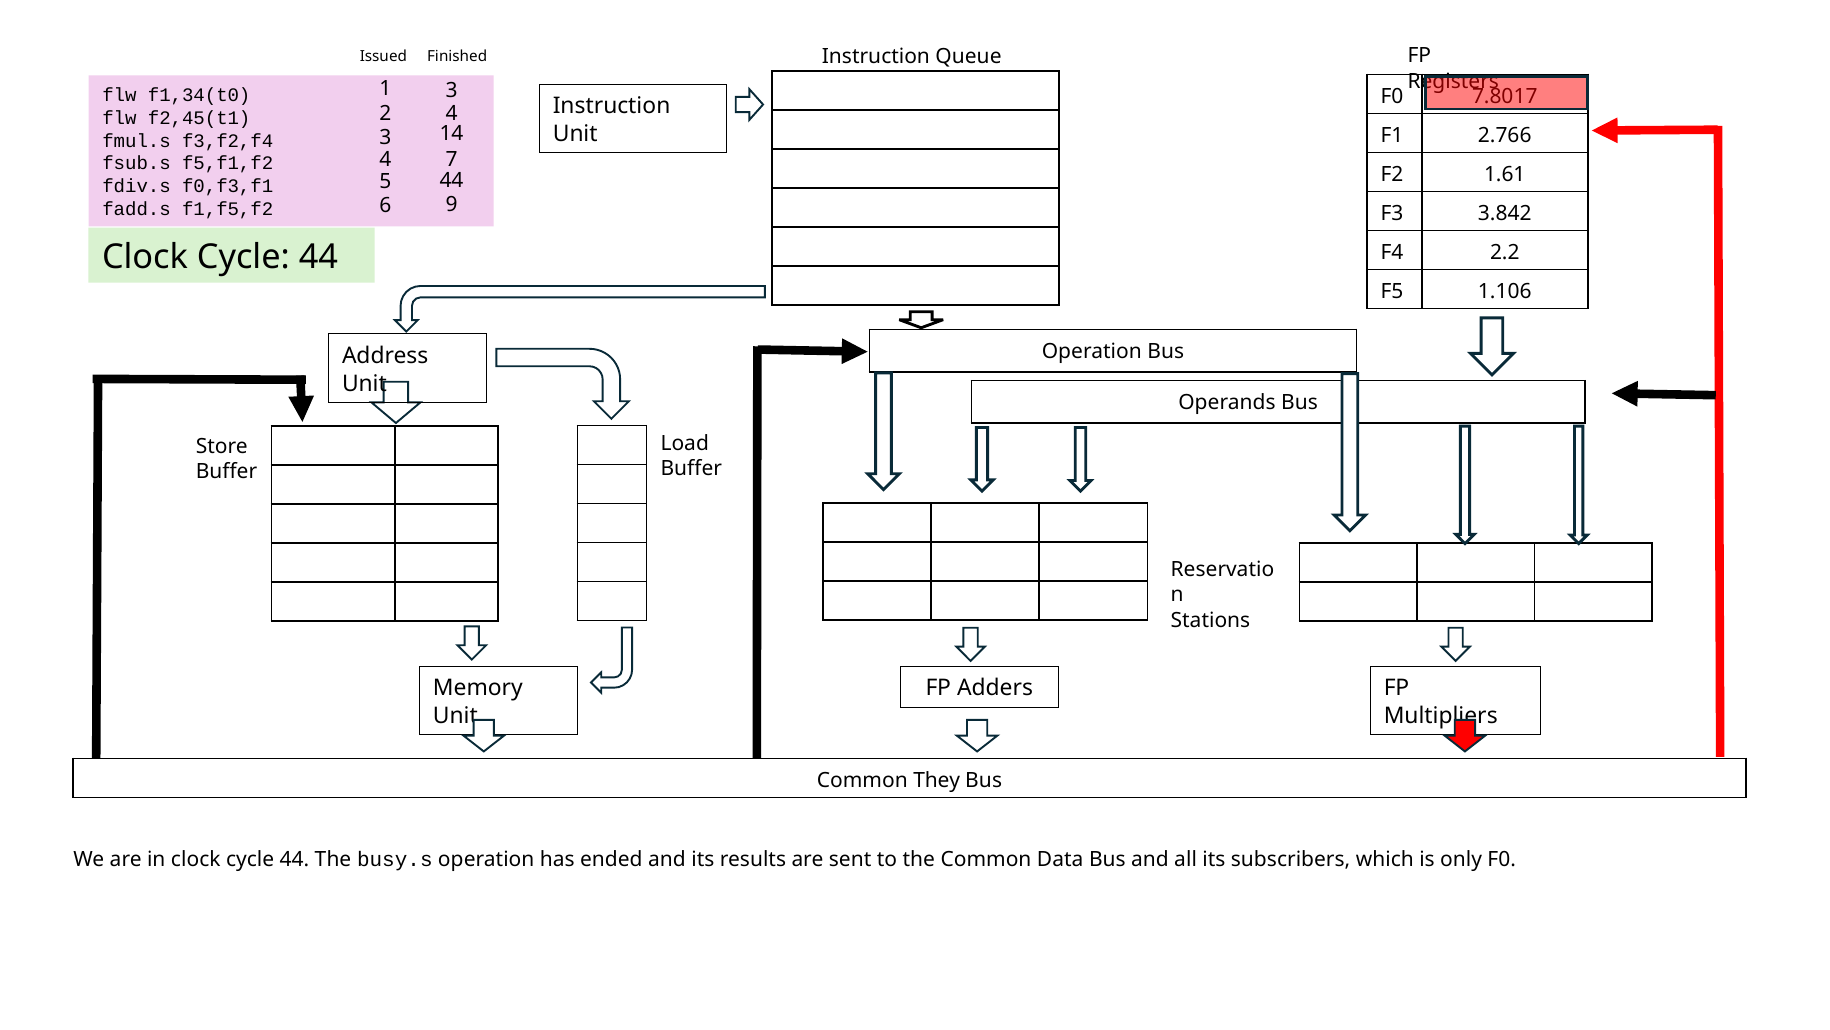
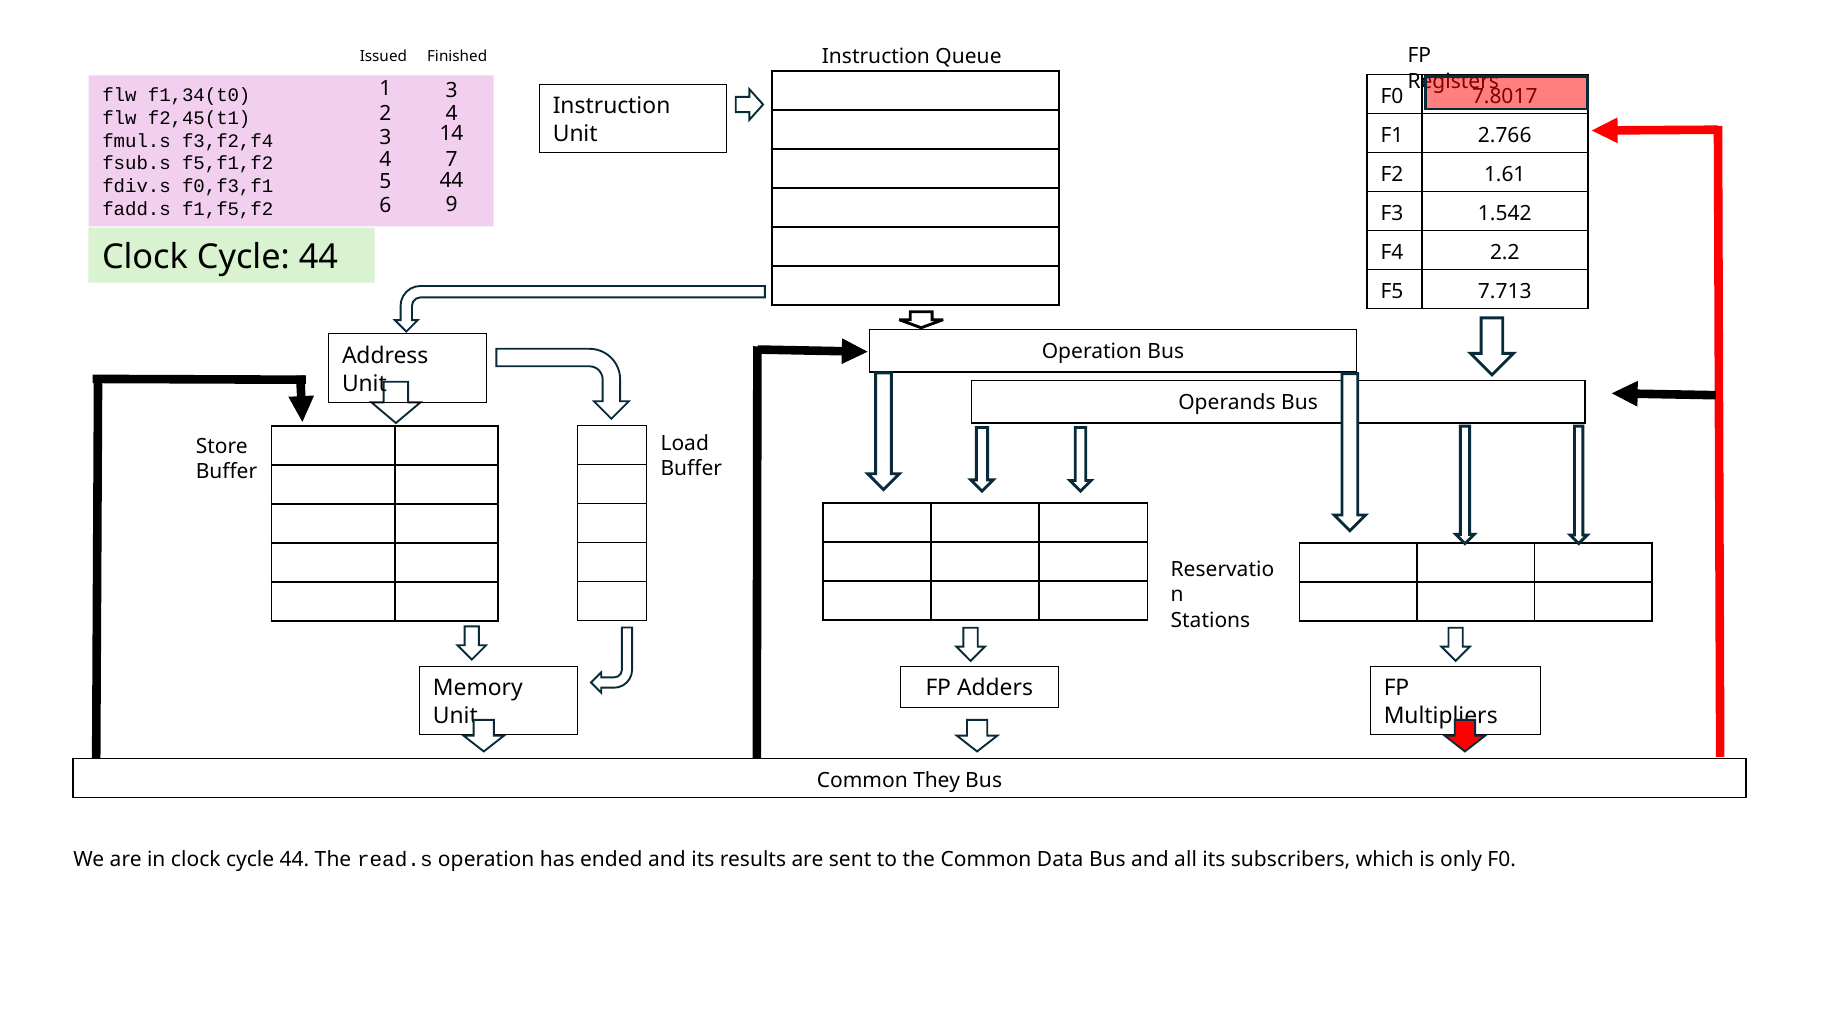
3.842: 3.842 -> 1.542 (1505, 214)
1.106: 1.106 -> 7.713 (1505, 292)
busy.s: busy.s -> read.s (395, 859)
